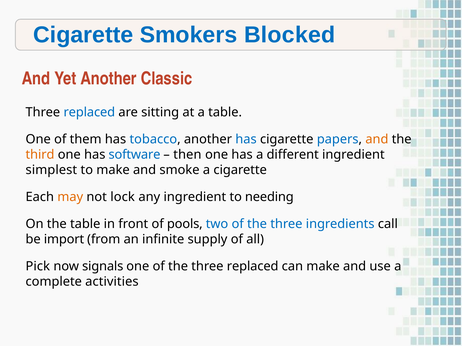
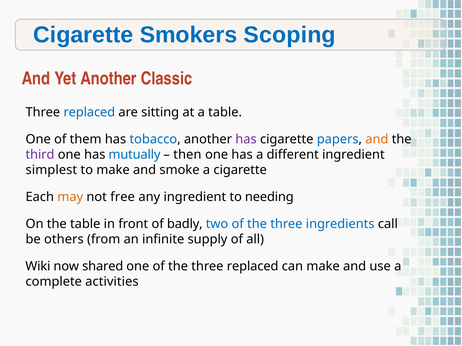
Blocked: Blocked -> Scoping (290, 35)
has colour: blue -> purple (246, 139)
third colour: orange -> purple (40, 155)
software: software -> mutually (134, 155)
lock: lock -> free (123, 197)
pools: pools -> badly (185, 224)
import: import -> others (64, 240)
Pick: Pick -> Wiki (38, 267)
signals: signals -> shared (103, 267)
